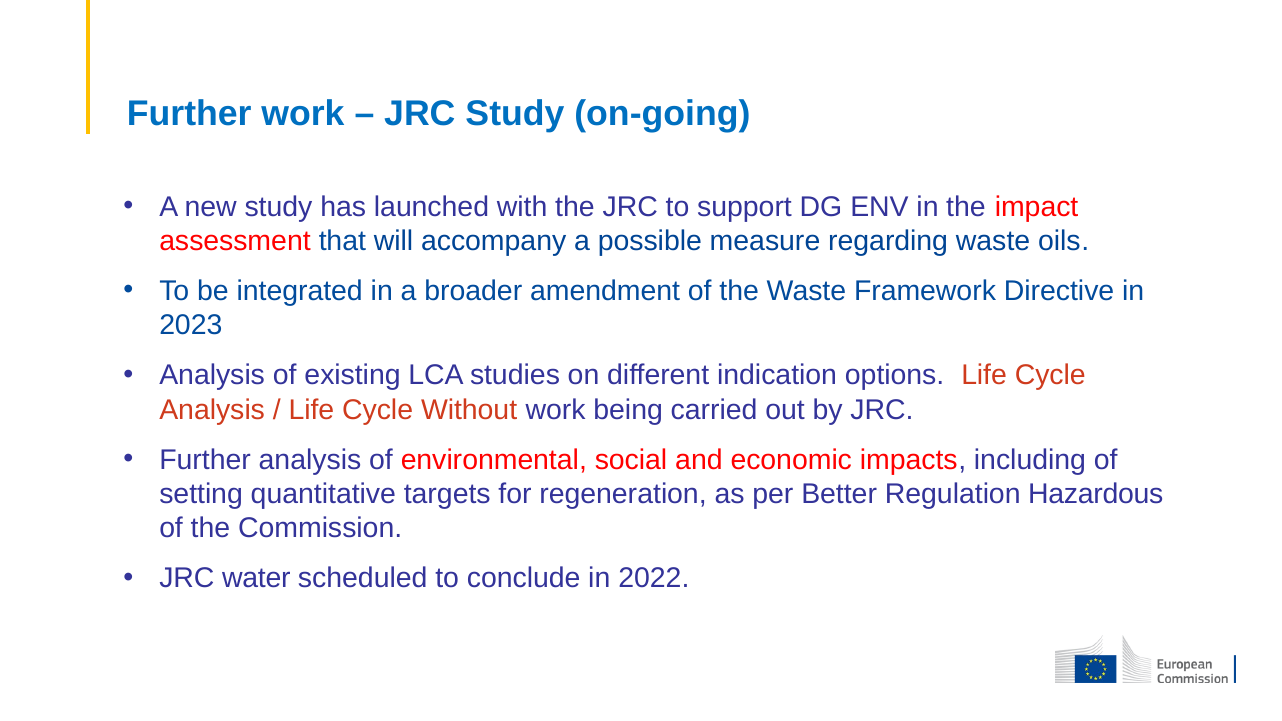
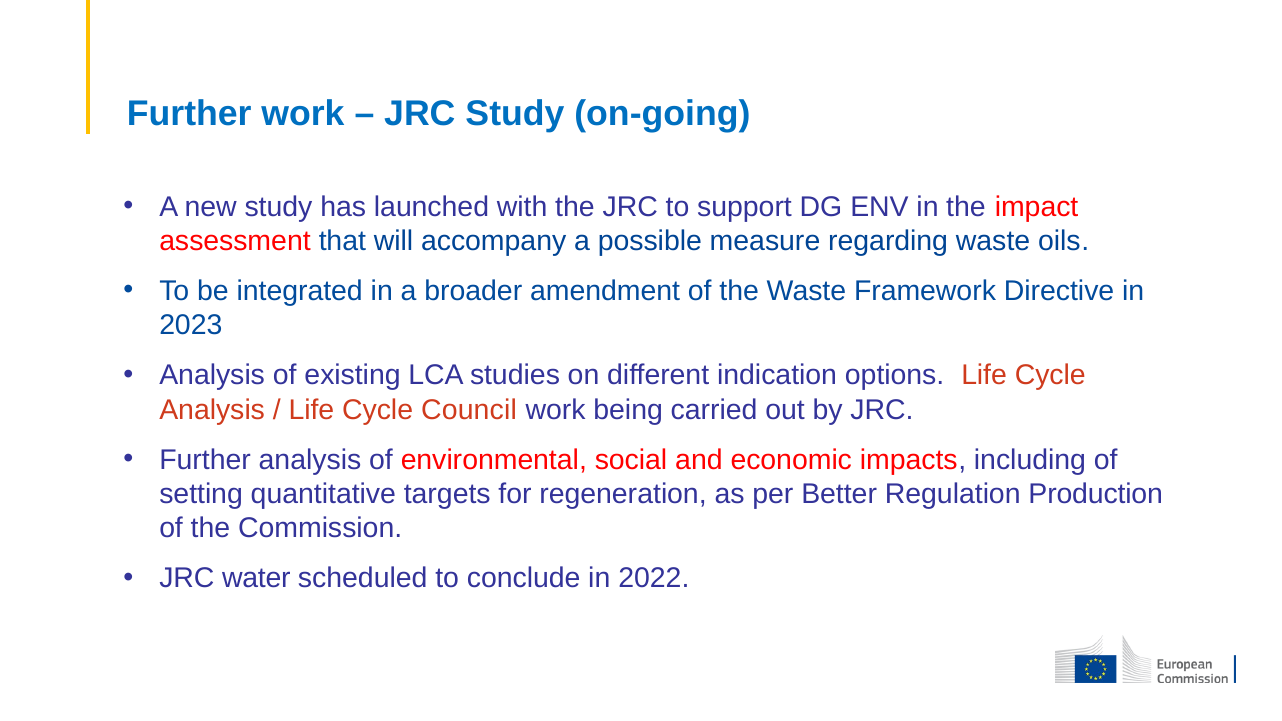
Without: Without -> Council (469, 410)
Hazardous: Hazardous -> Production (1096, 494)
